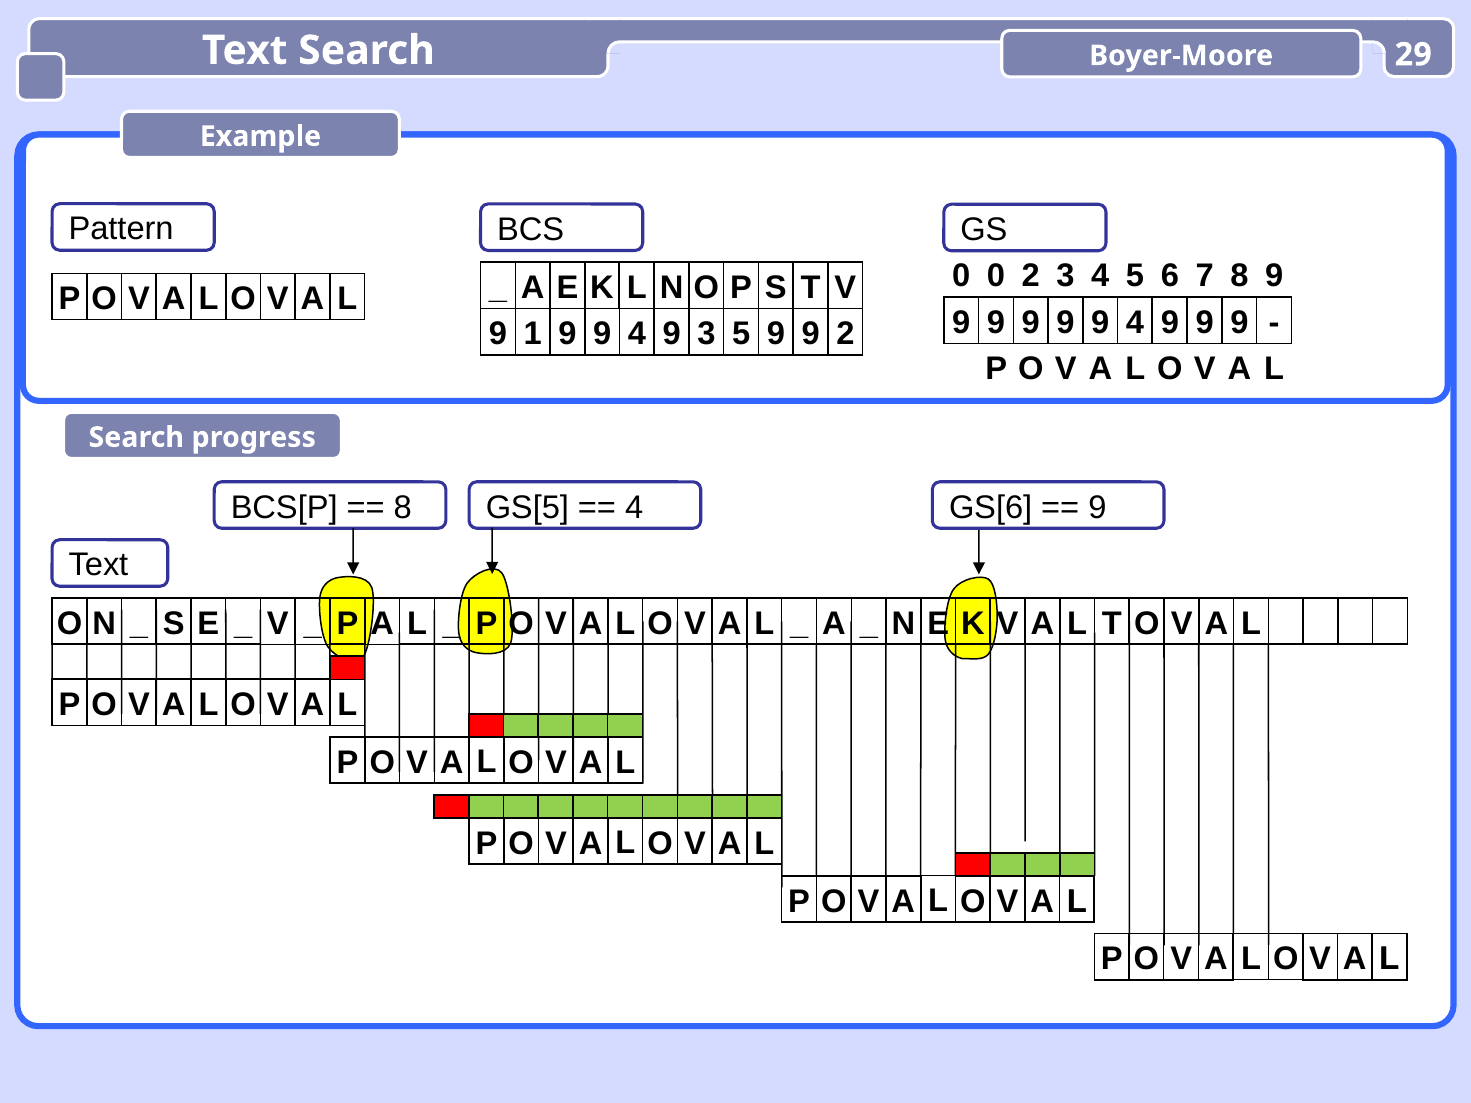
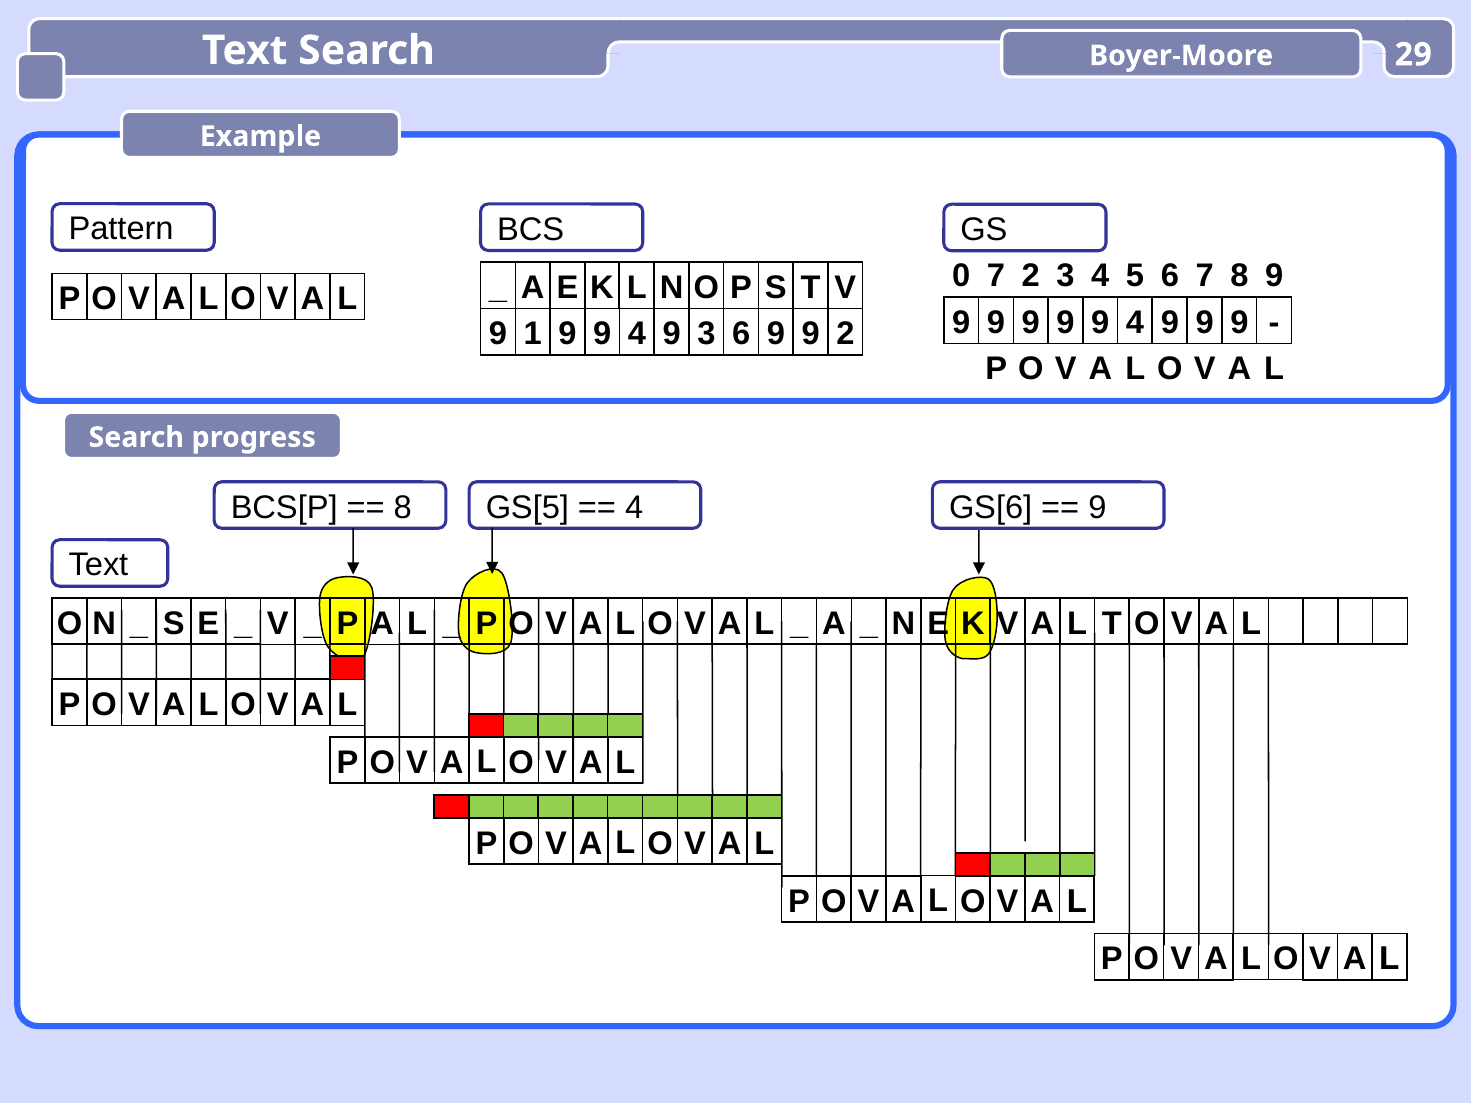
0 0: 0 -> 7 (996, 276)
3 5: 5 -> 6 (741, 334)
